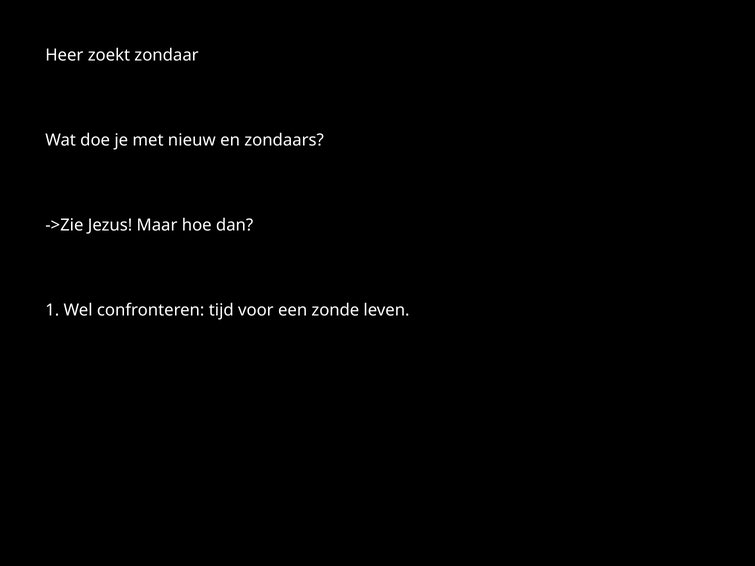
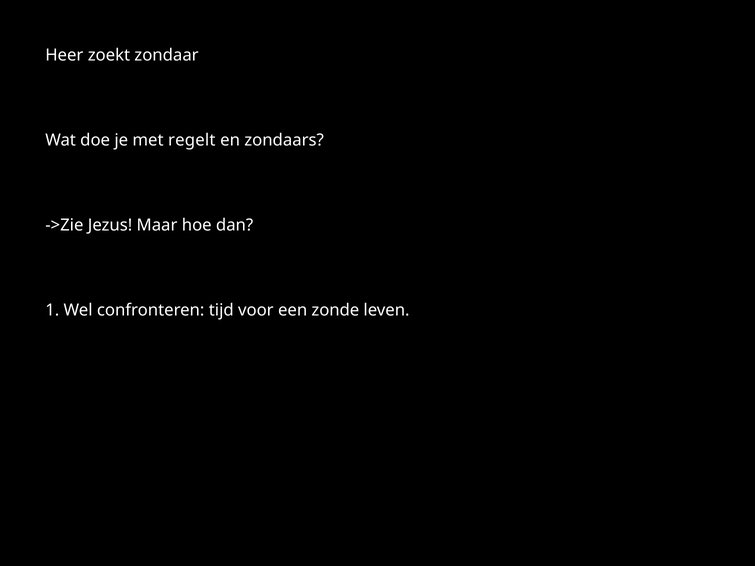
nieuw: nieuw -> regelt (192, 140)
